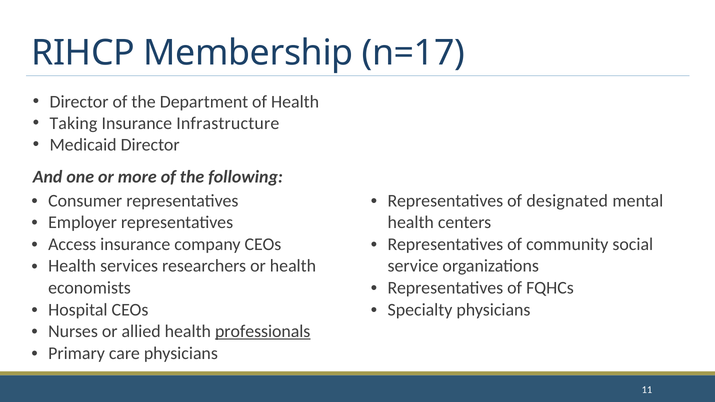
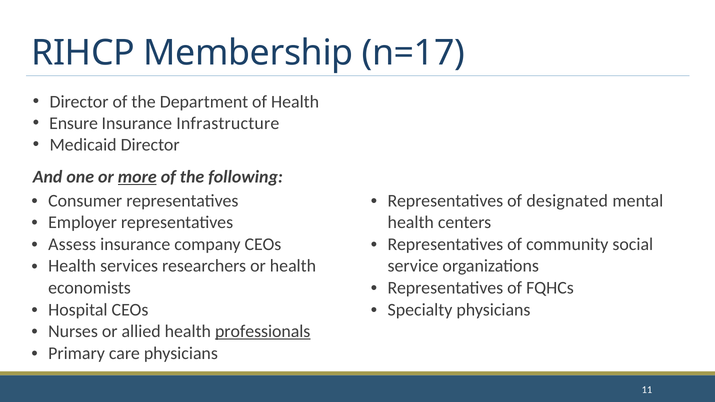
Taking: Taking -> Ensure (74, 123)
more underline: none -> present (137, 177)
Access: Access -> Assess (72, 244)
